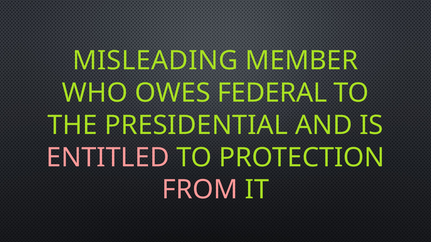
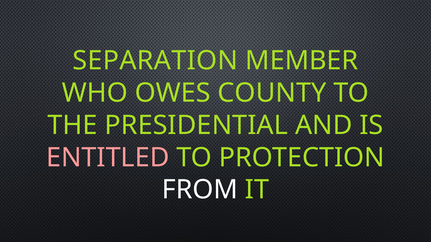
MISLEADING: MISLEADING -> SEPARATION (155, 61)
FEDERAL: FEDERAL -> COUNTY (272, 93)
FROM colour: pink -> white (200, 190)
